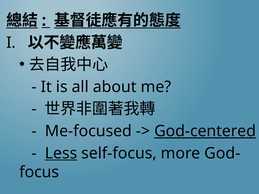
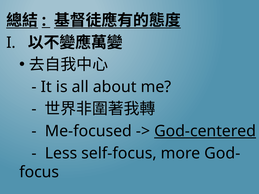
Less underline: present -> none (61, 153)
